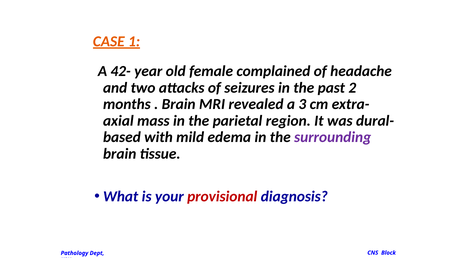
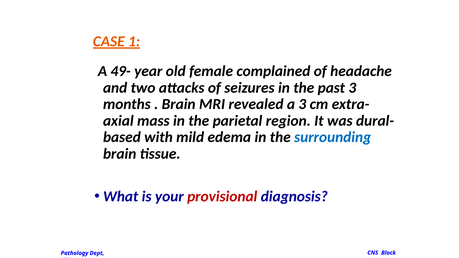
42-: 42- -> 49- (121, 71)
past 2: 2 -> 3 (352, 88)
surrounding colour: purple -> blue (333, 137)
